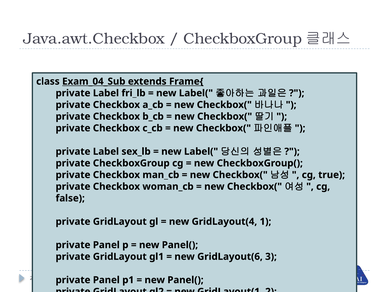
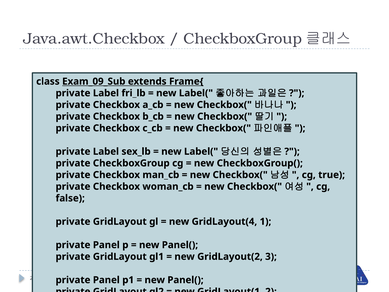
Exam_04_Sub: Exam_04_Sub -> Exam_09_Sub (94, 81)
GridLayout(6: GridLayout(6 -> GridLayout(2 (230, 256)
